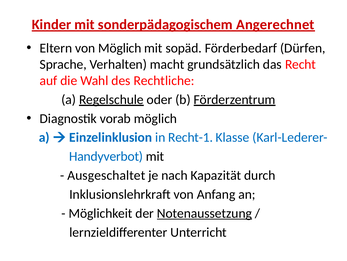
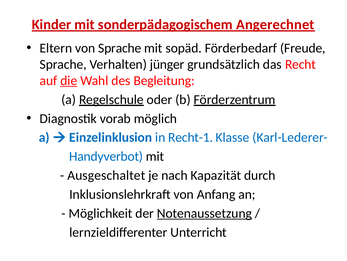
von Möglich: Möglich -> Sprache (120, 48)
Dürfen: Dürfen -> Freude (303, 48)
macht: macht -> jünger (167, 64)
die underline: none -> present (69, 80)
Rechtliche: Rechtliche -> Begleitung (164, 80)
